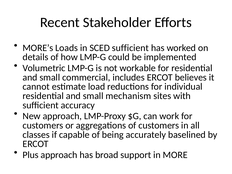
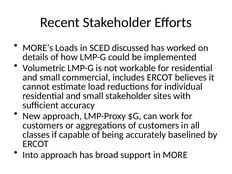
SCED sufficient: sufficient -> discussed (130, 48)
small mechanism: mechanism -> stakeholder (128, 96)
Plus: Plus -> Into (31, 155)
